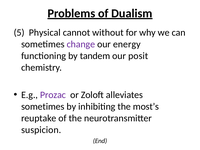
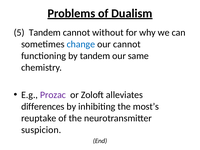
5 Physical: Physical -> Tandem (45, 33)
change colour: purple -> blue (81, 44)
our energy: energy -> cannot (127, 44)
posit: posit -> same (138, 56)
sometimes: sometimes -> differences (43, 107)
